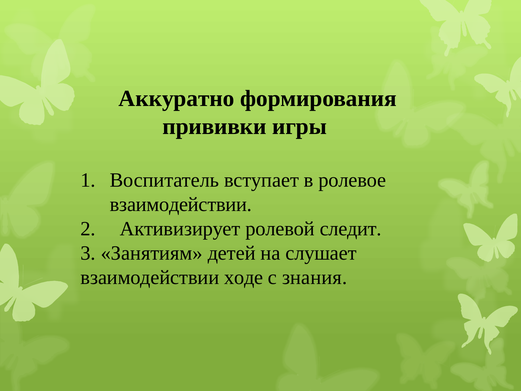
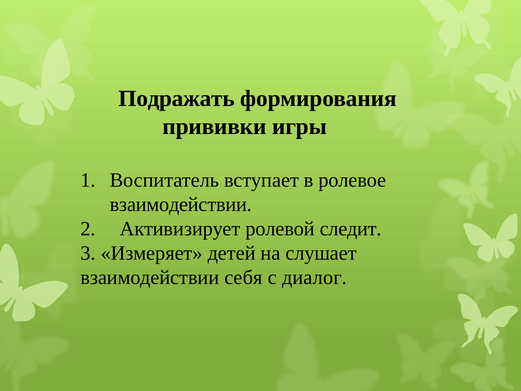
Аккуратно: Аккуратно -> Подражать (177, 99)
Занятиям: Занятиям -> Измеряет (152, 253)
ходе: ходе -> себя (243, 277)
знания: знания -> диалог (315, 277)
